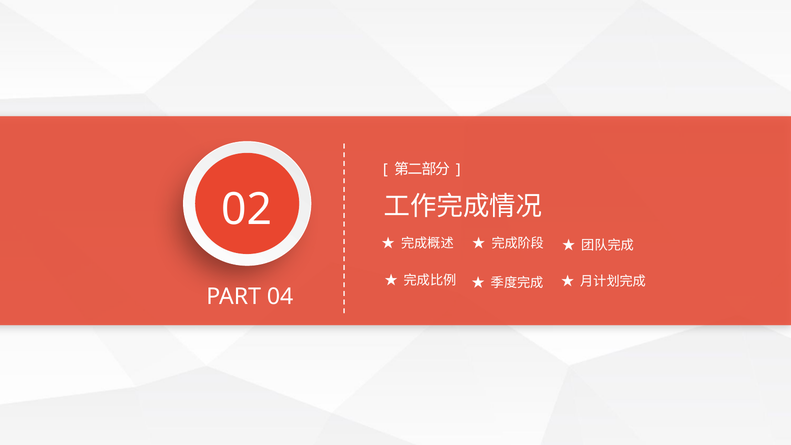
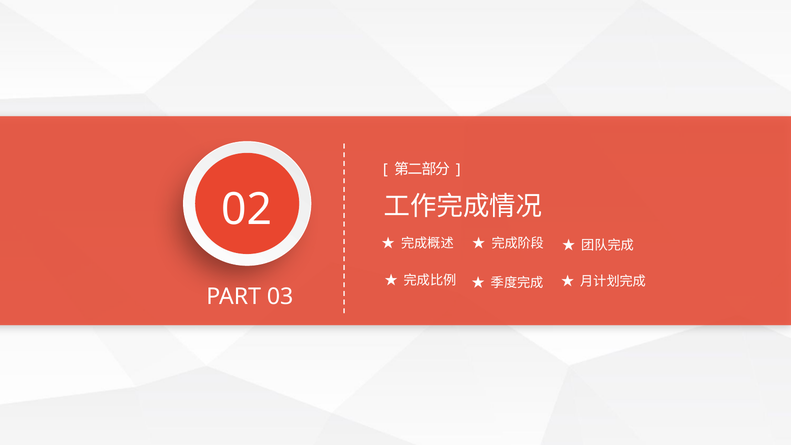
04: 04 -> 03 (280, 297)
